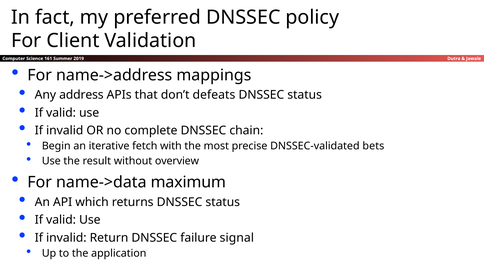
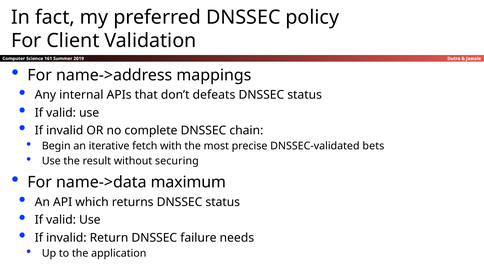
address: address -> internal (81, 95)
overview: overview -> securing (177, 161)
signal: signal -> needs (237, 238)
